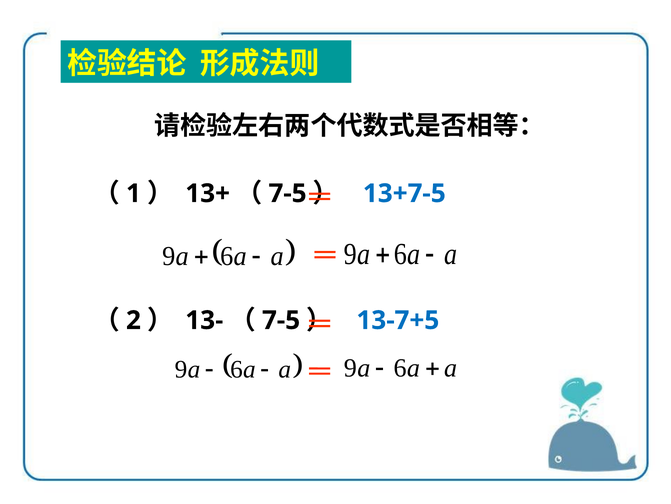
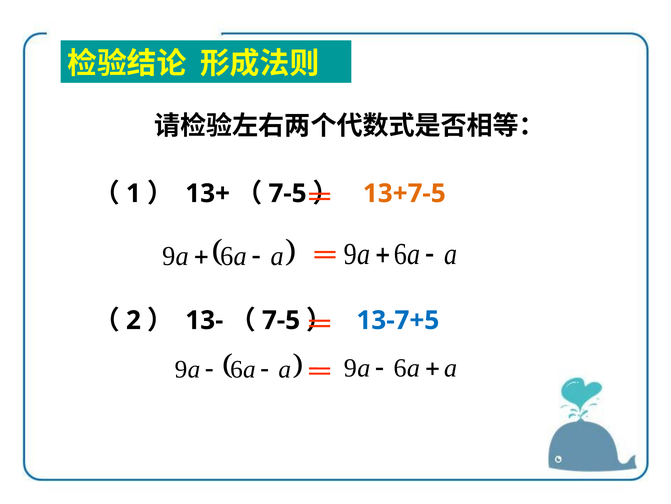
13+7-5 colour: blue -> orange (404, 193)
